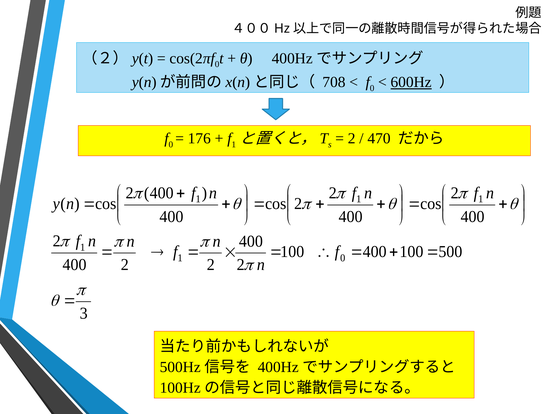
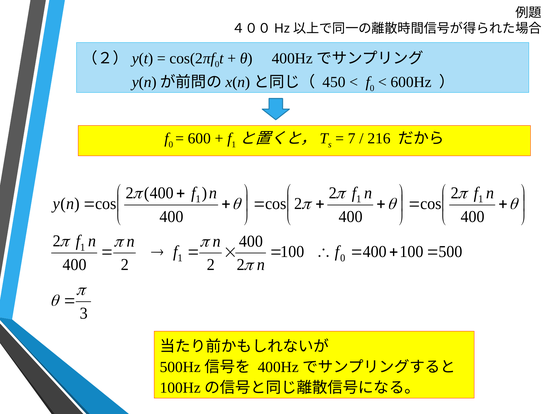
708: 708 -> 450 (334, 82)
600Hz underline: present -> none (411, 82)
176: 176 -> 600 (199, 139)
2: 2 -> 7 (352, 139)
470: 470 -> 216 (379, 139)
